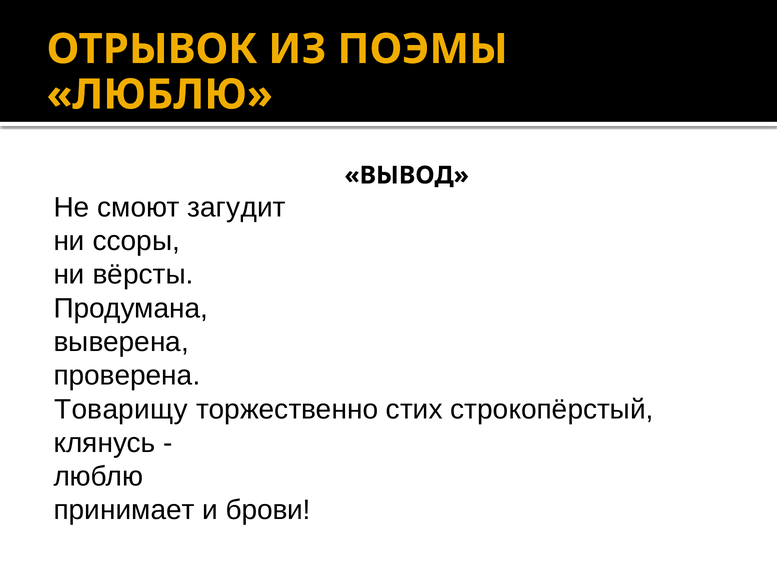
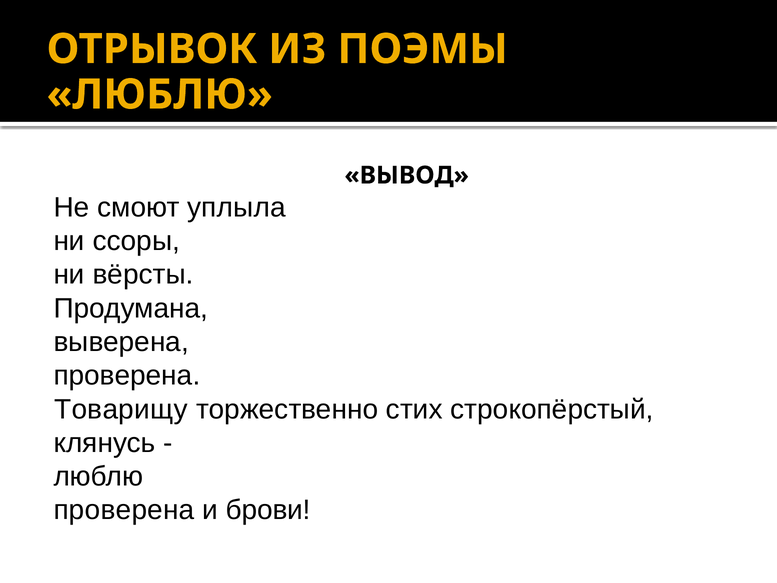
загудит: загудит -> уплыла (236, 207)
принимает: принимает -> проверена (124, 510)
